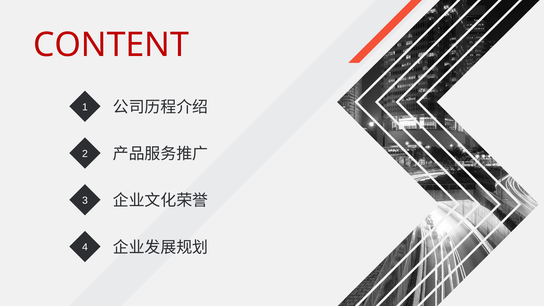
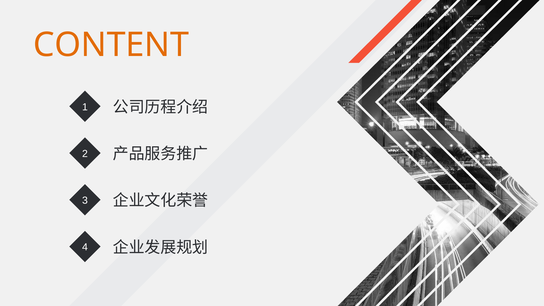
CONTENT colour: red -> orange (111, 45)
